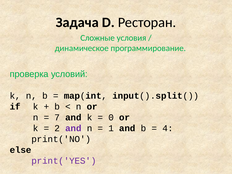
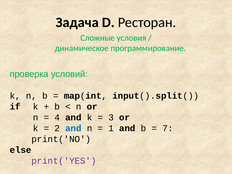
7: 7 -> 4 (57, 117)
0: 0 -> 3 (111, 117)
and colour: purple -> blue (73, 128)
4: 4 -> 7 (168, 128)
